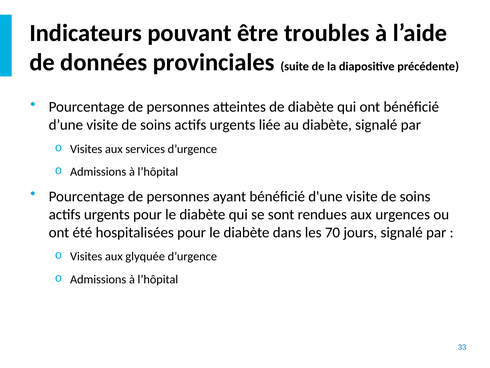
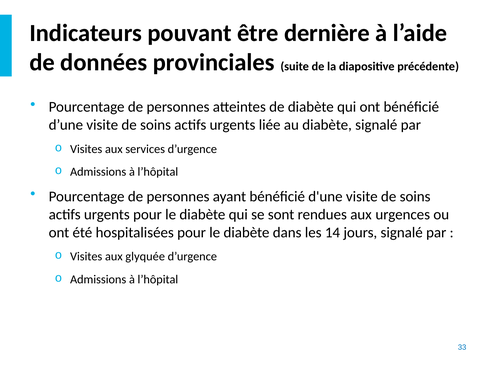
troubles: troubles -> dernière (327, 33)
70: 70 -> 14 (332, 232)
